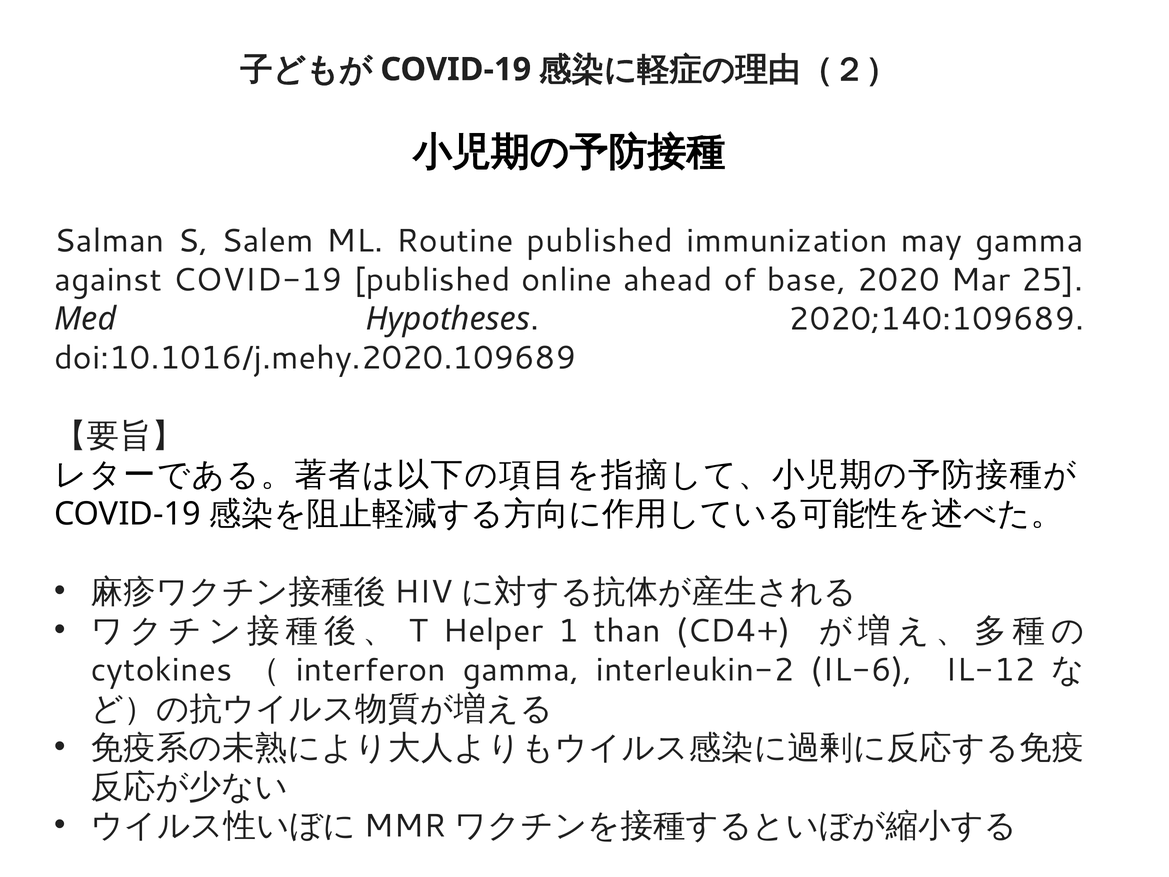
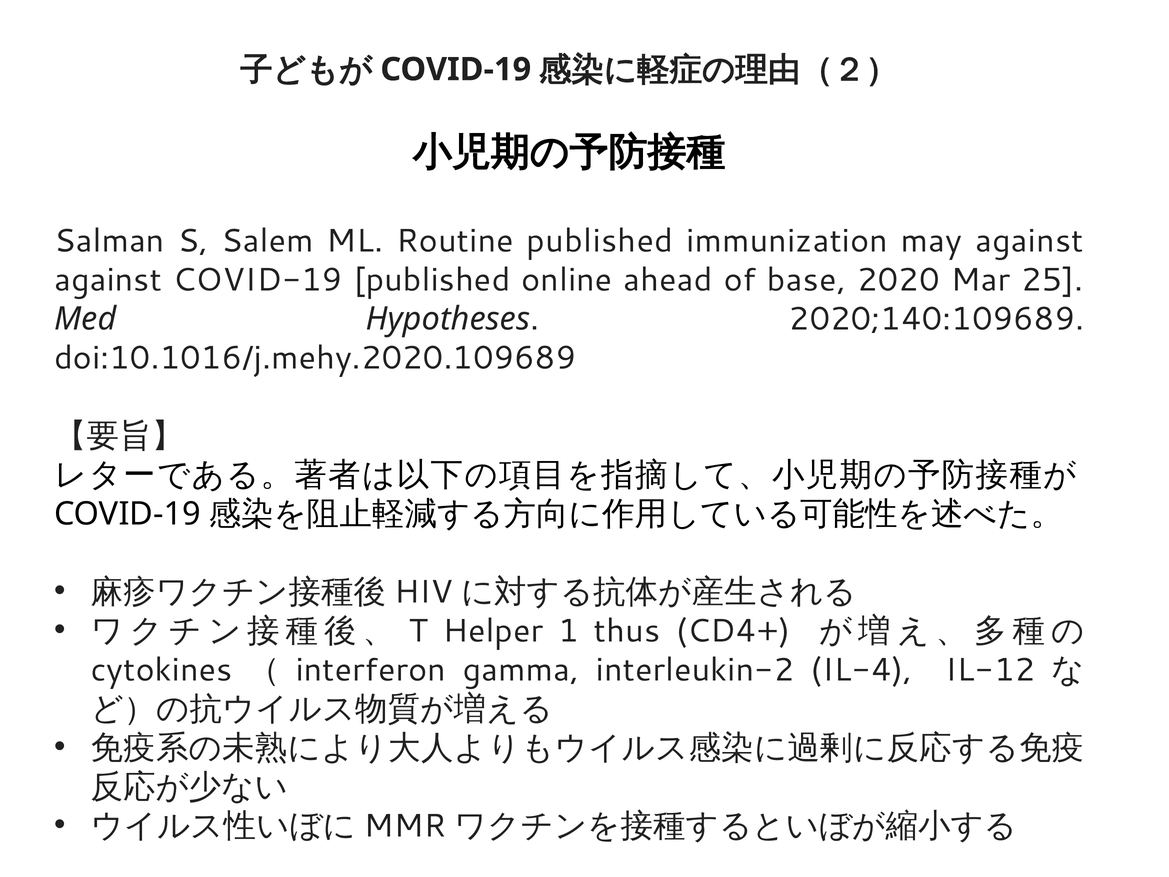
may gamma: gamma -> against (1029, 241)
than: than -> thus (627, 631)
IL-6: IL-6 -> IL-4 (861, 670)
